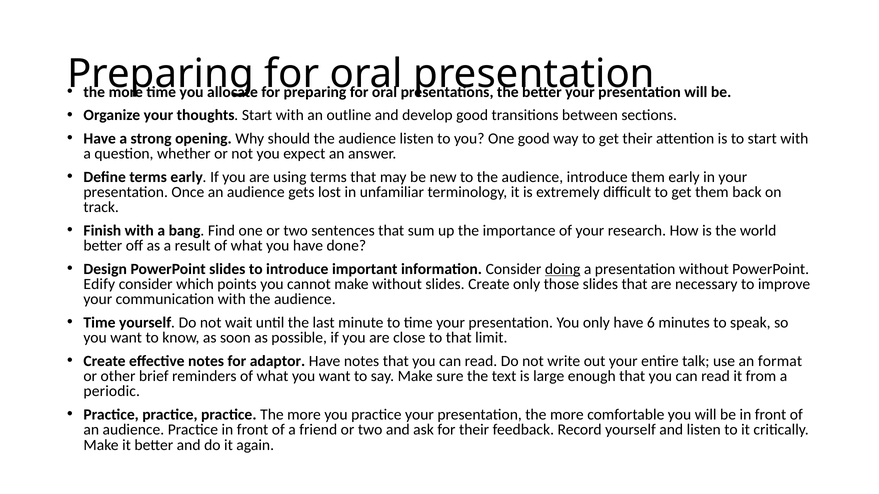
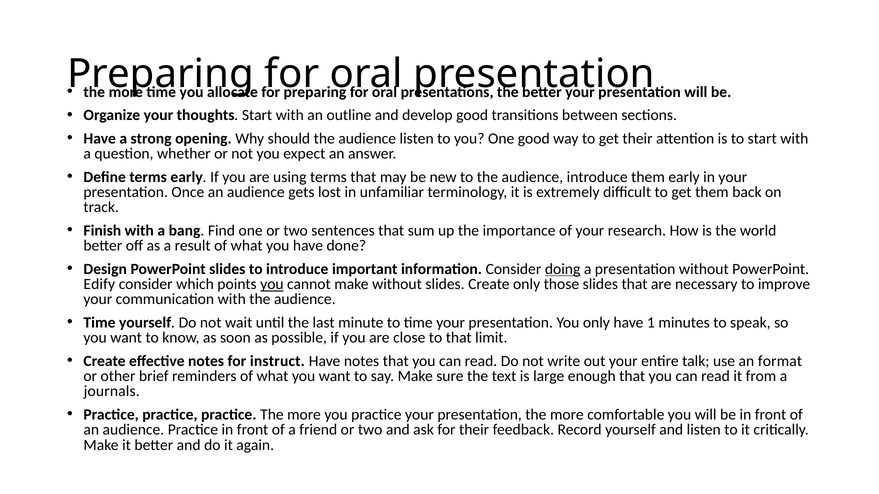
you underline: none -> present (272, 284)
6: 6 -> 1 (651, 323)
adaptor: adaptor -> instruct (277, 361)
periodic: periodic -> journals (112, 392)
